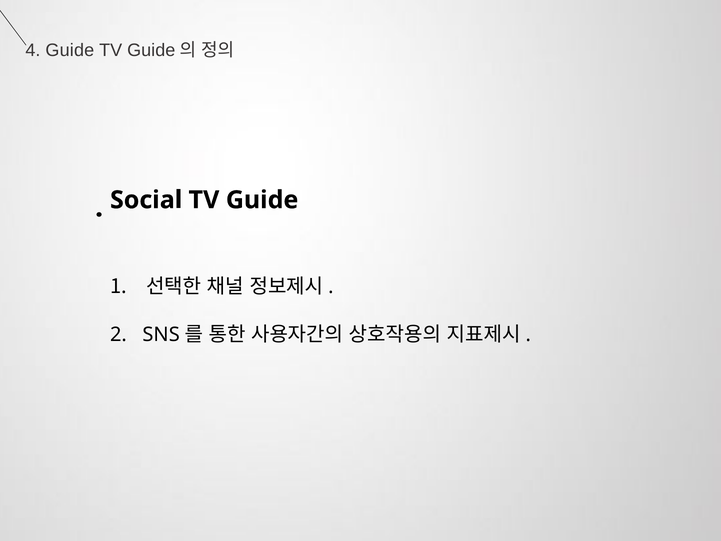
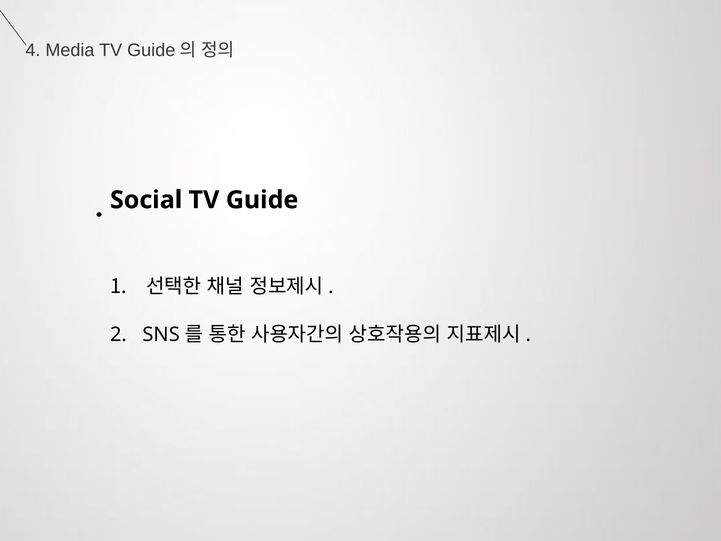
4 Guide: Guide -> Media (70, 51)
